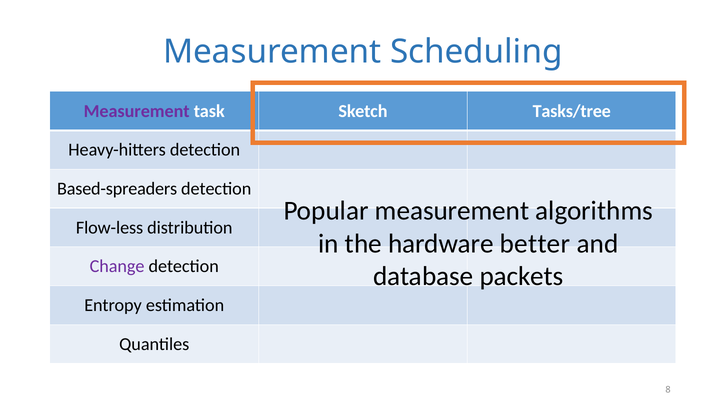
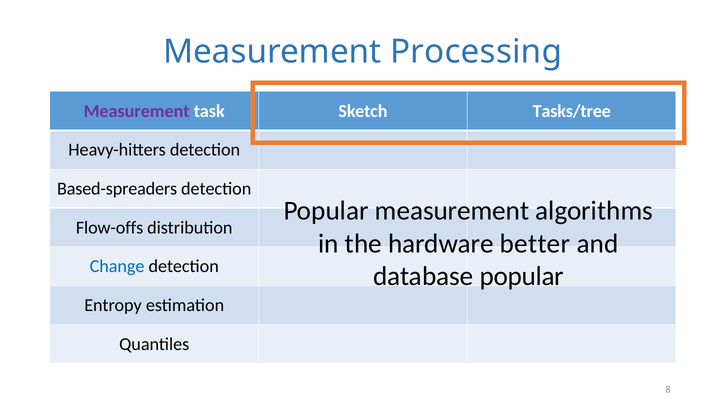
Scheduling: Scheduling -> Processing (476, 52)
Flow-less: Flow-less -> Flow-offs (110, 227)
Change colour: purple -> blue (117, 266)
database packets: packets -> popular (522, 276)
